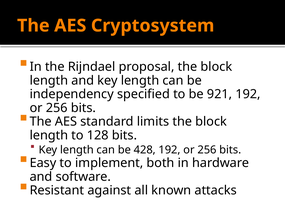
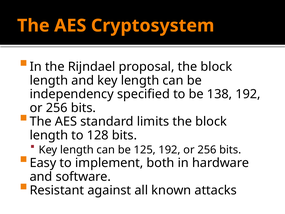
921: 921 -> 138 (220, 94)
428: 428 -> 125 (145, 150)
